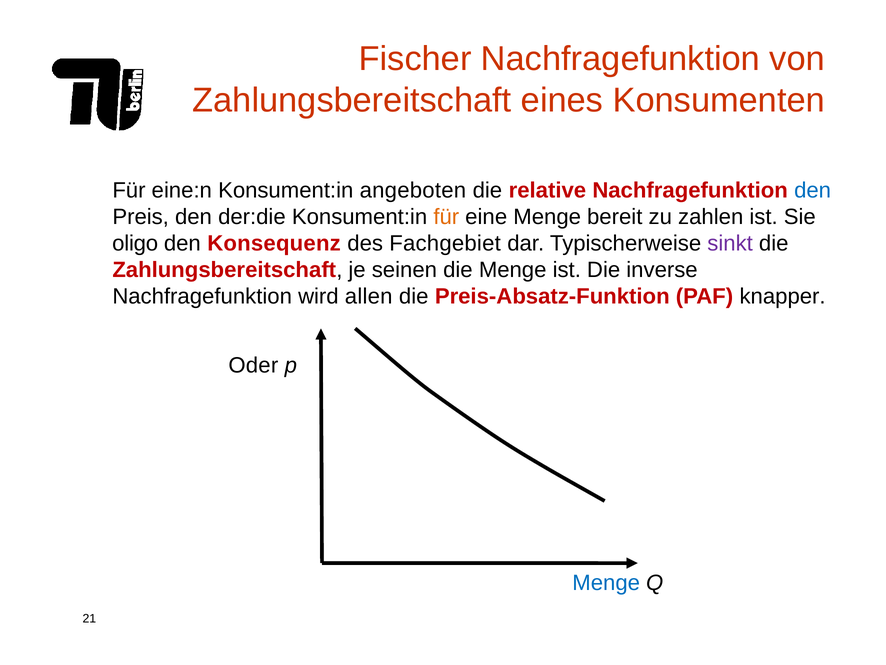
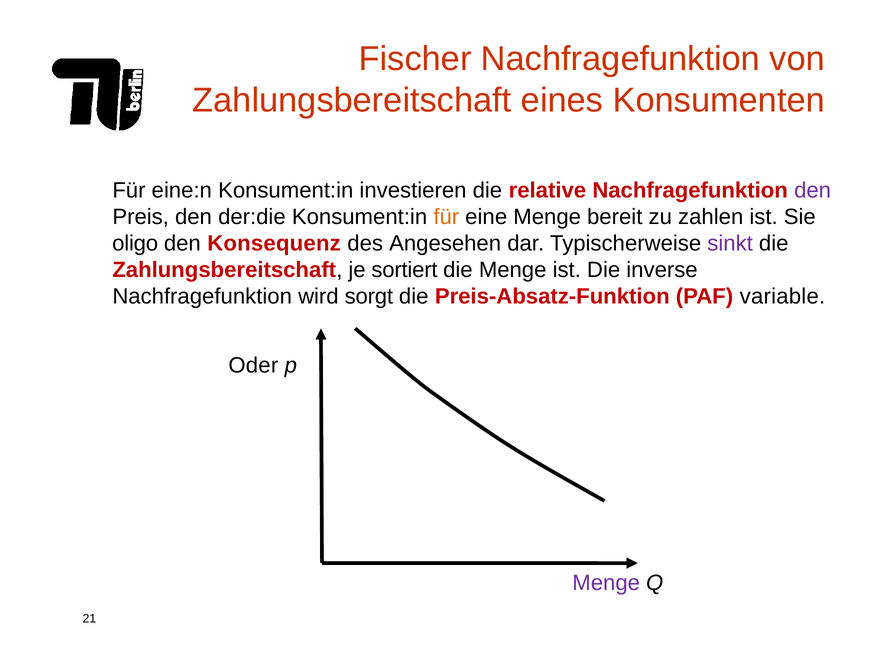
angeboten: angeboten -> investieren (413, 190)
den colour: blue -> purple (813, 190)
Fachgebiet: Fachgebiet -> Angesehen (445, 243)
seinen: seinen -> sortiert (405, 270)
allen: allen -> sorgt (369, 296)
knapper: knapper -> variable (782, 296)
Menge colour: blue -> purple (606, 582)
